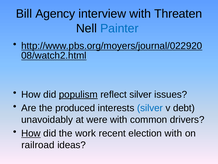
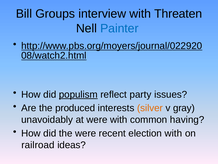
Agency: Agency -> Groups (55, 14)
reflect silver: silver -> party (140, 94)
silver colour: blue -> orange (150, 108)
debt: debt -> gray (184, 108)
drivers: drivers -> having (187, 119)
How underline: present -> none (31, 133)
the work: work -> were (86, 133)
